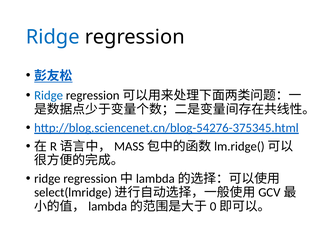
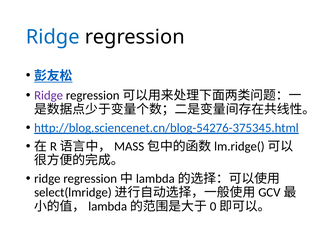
Ridge colour: blue -> purple (49, 95)
